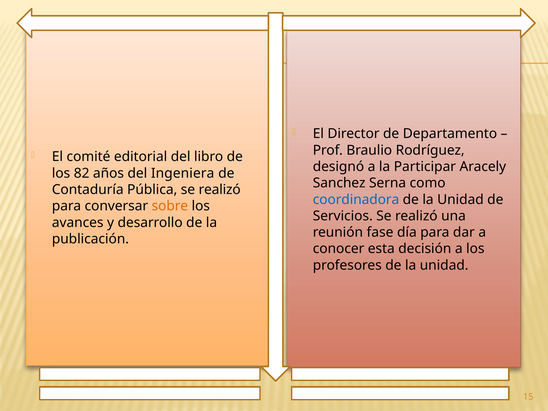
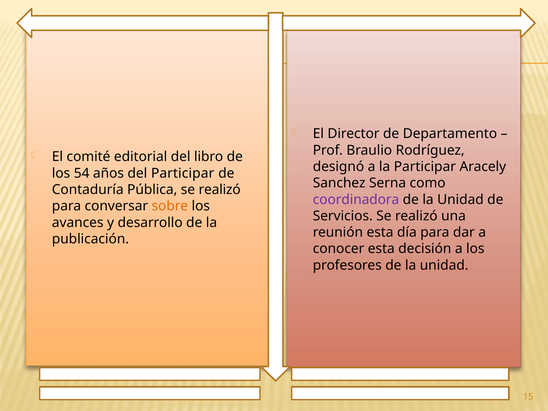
82: 82 -> 54 (82, 173)
del Ingeniera: Ingeniera -> Participar (183, 173)
coordinadora colour: blue -> purple (356, 199)
reunión fase: fase -> esta (380, 232)
